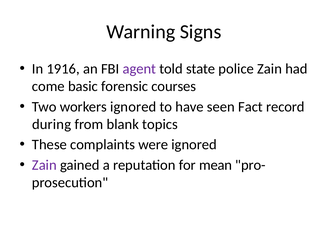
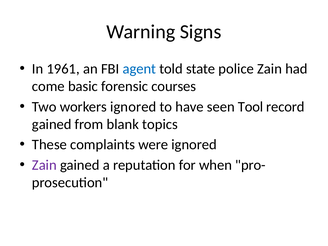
1916: 1916 -> 1961 (63, 69)
agent colour: purple -> blue (139, 69)
Fact: Fact -> Tool (251, 107)
during: during -> gained (52, 124)
mean: mean -> when (216, 165)
